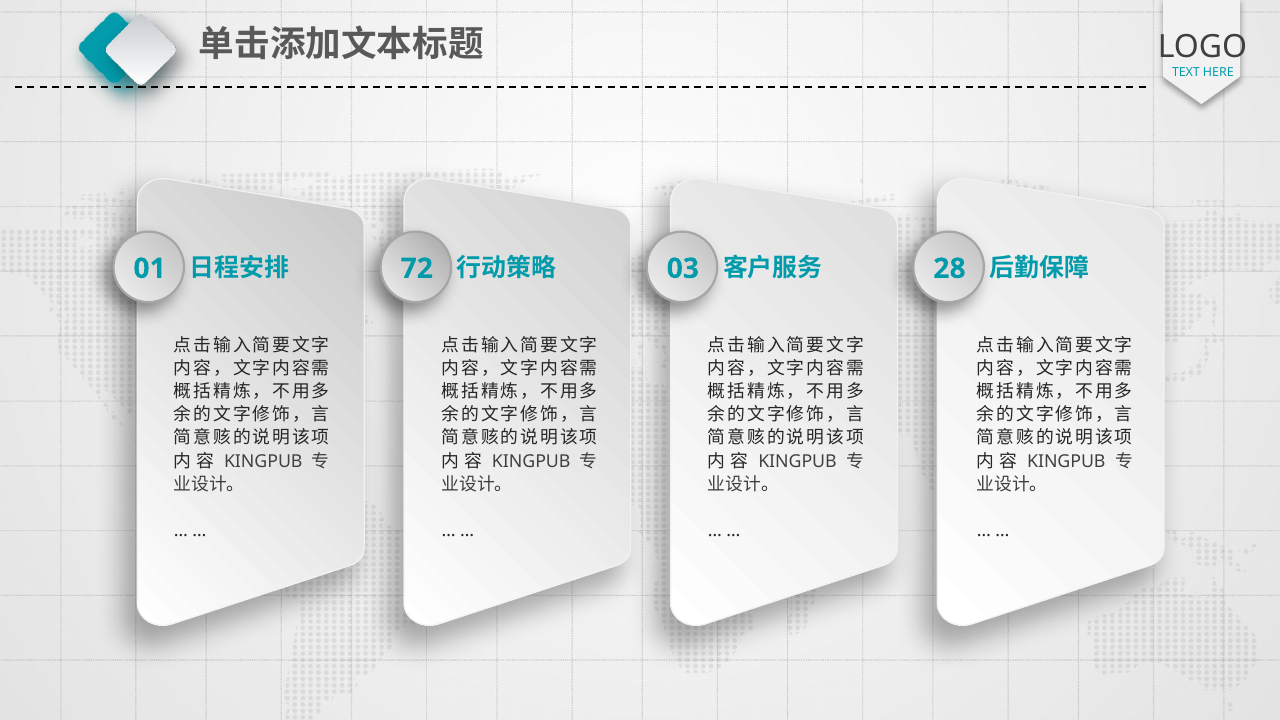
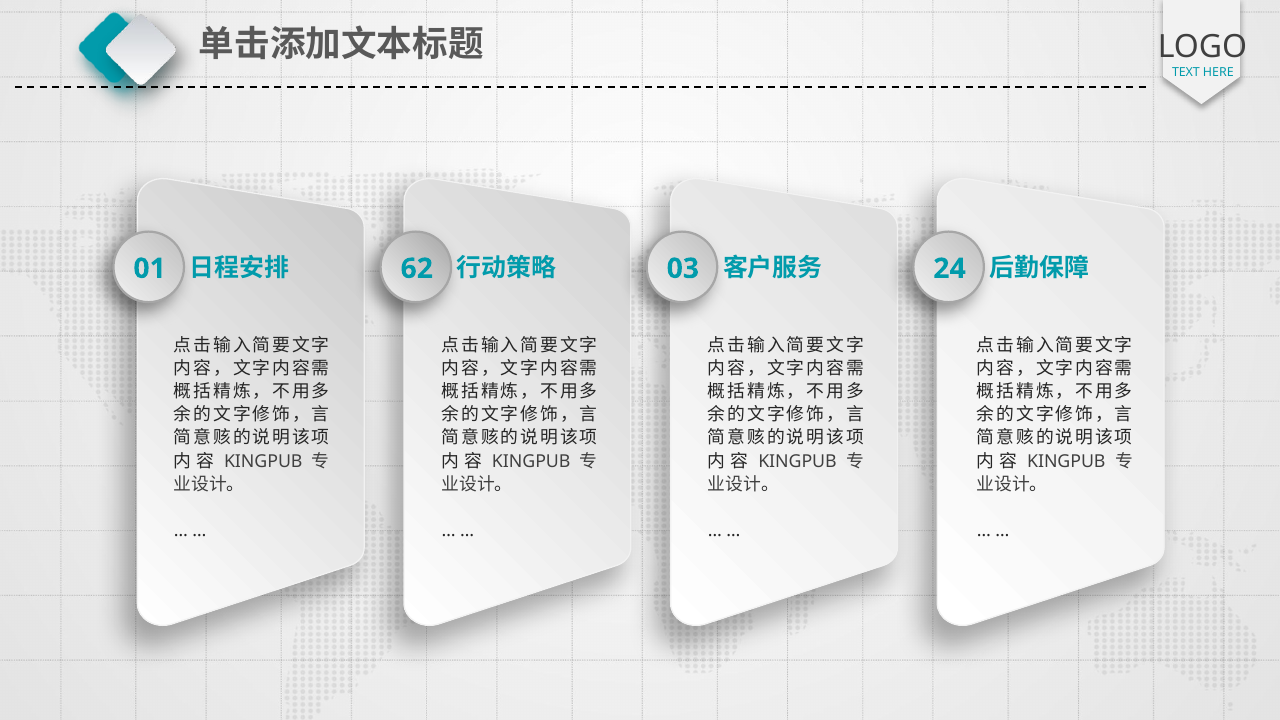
72: 72 -> 62 (417, 269)
28: 28 -> 24 (950, 269)
